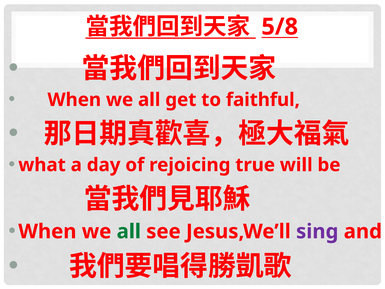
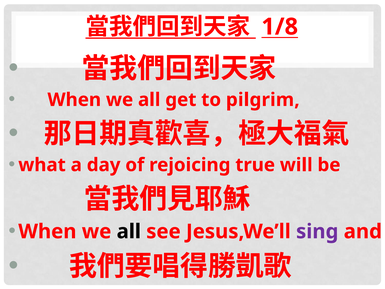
5/8: 5/8 -> 1/8 (280, 27)
faithful: faithful -> pilgrim (263, 100)
all colour: green -> black (129, 231)
